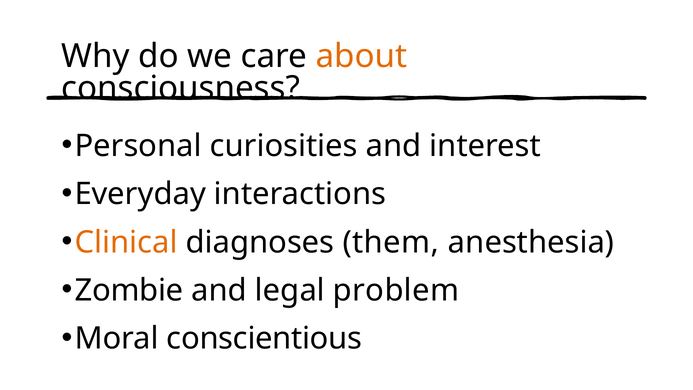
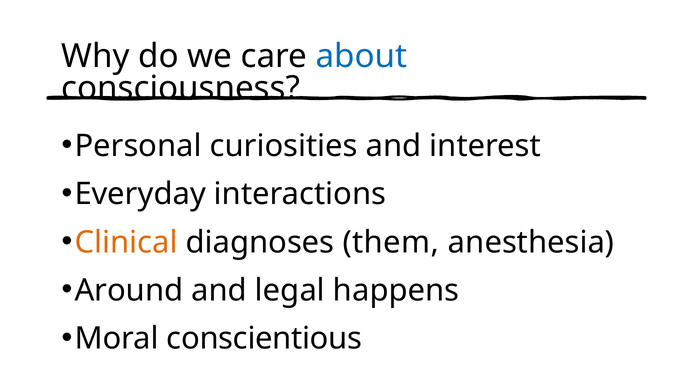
about colour: orange -> blue (362, 56)
Zombie: Zombie -> Around (129, 290)
problem: problem -> happens (396, 290)
